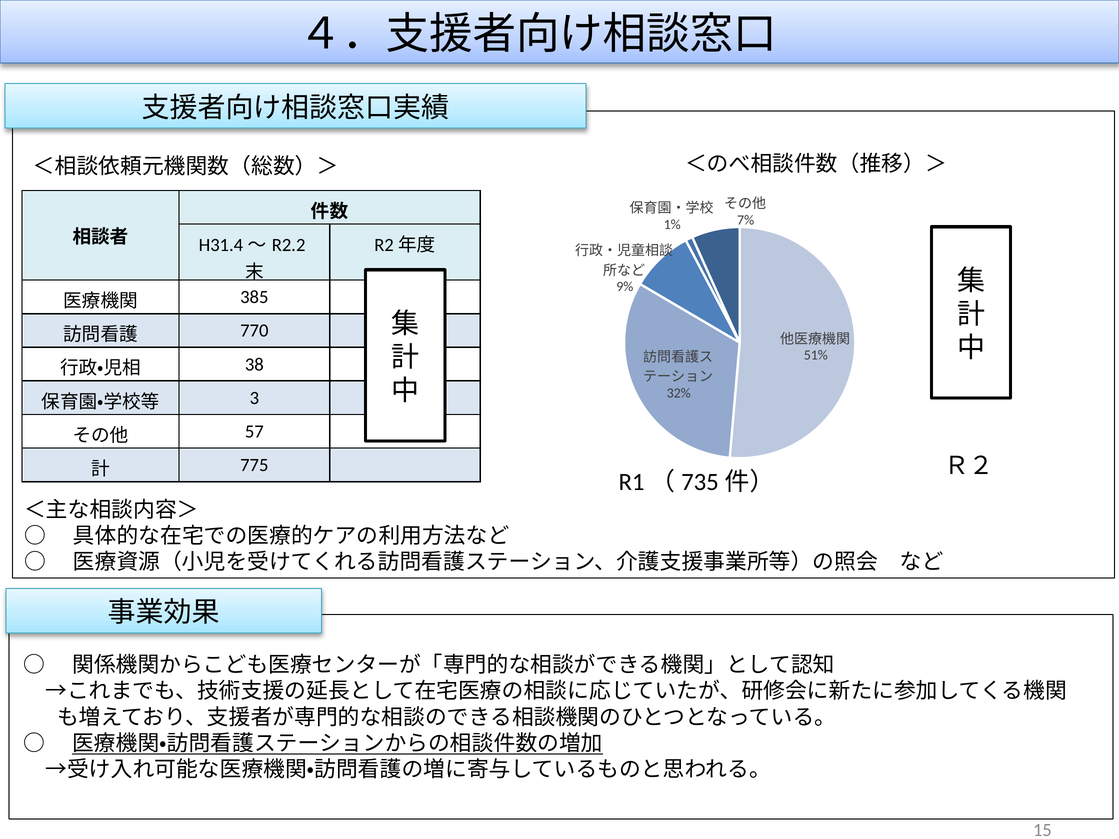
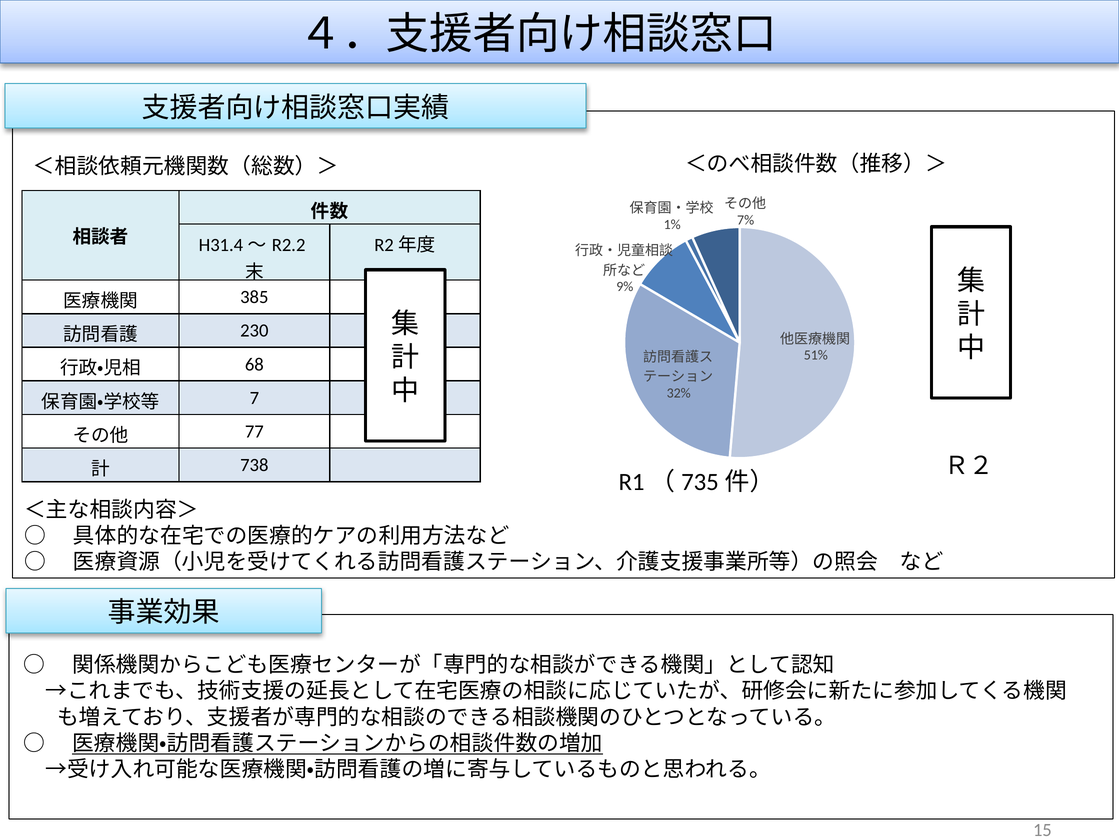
770: 770 -> 230 (254, 331)
38: 38 -> 68 (254, 364)
3: 3 -> 7 (254, 398)
57: 57 -> 77 (254, 432)
775: 775 -> 738 (254, 465)
